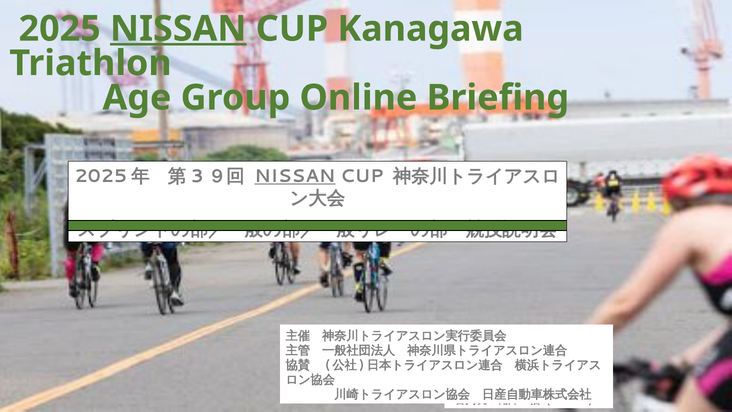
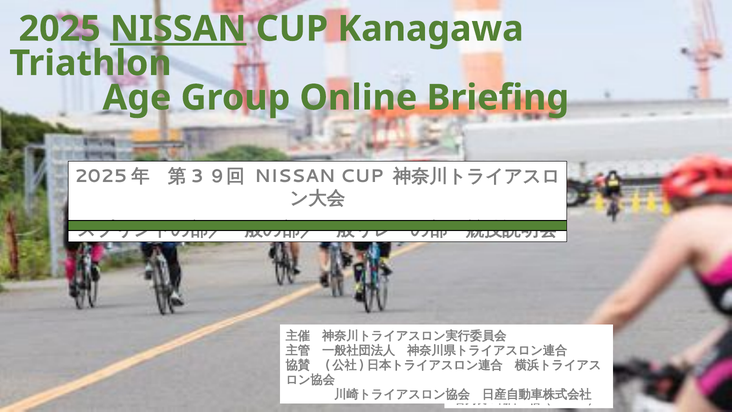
NISSAN underline: present -> none (295, 176)
